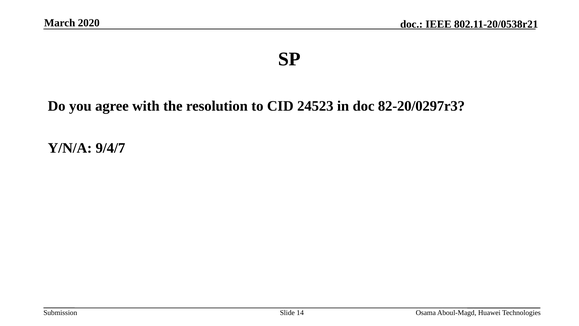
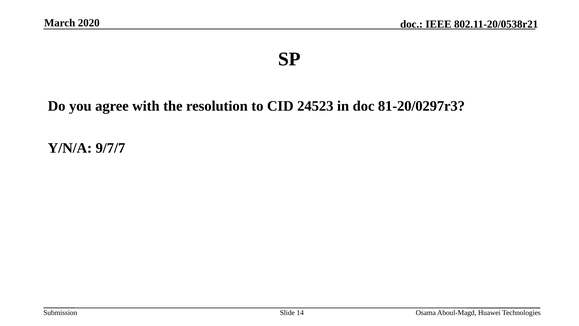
82-20/0297r3: 82-20/0297r3 -> 81-20/0297r3 (421, 106)
9/4/7: 9/4/7 -> 9/7/7 (110, 148)
